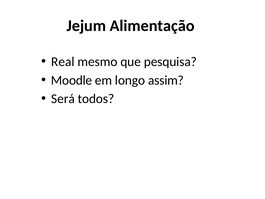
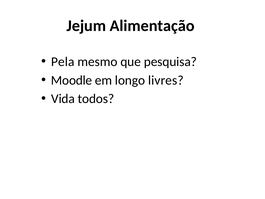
Real: Real -> Pela (63, 62)
assim: assim -> livres (166, 80)
Será: Será -> Vida (63, 99)
